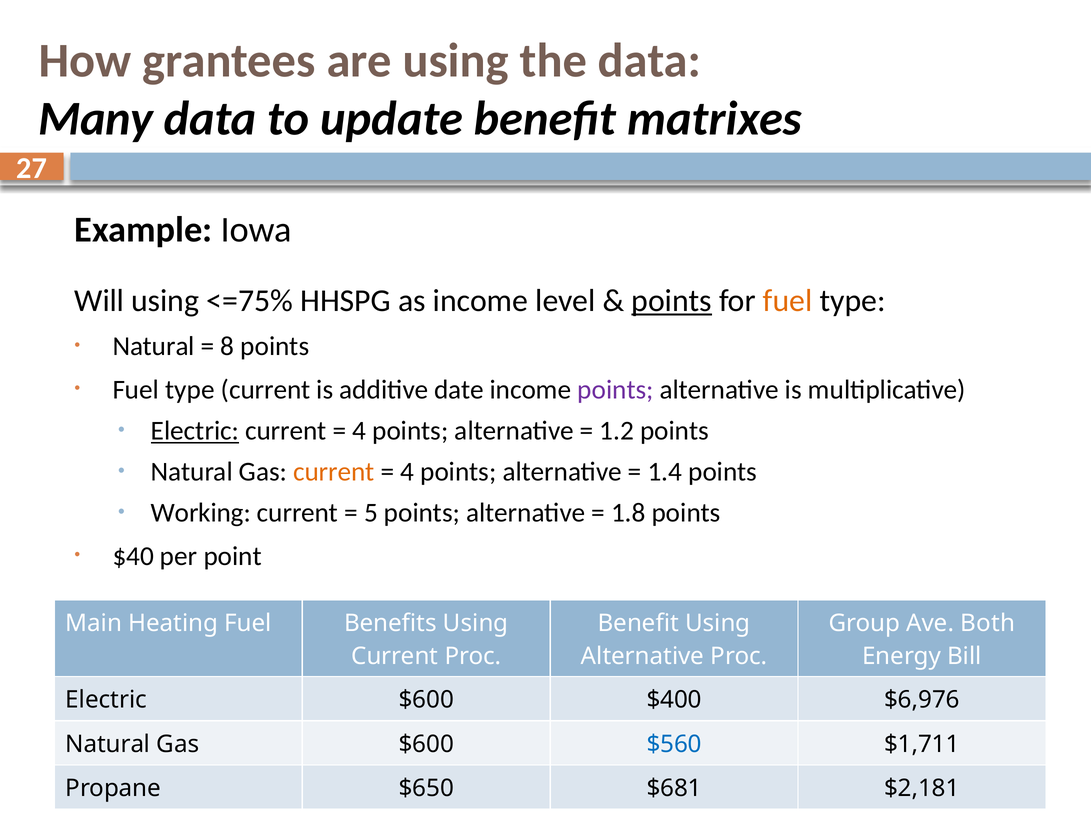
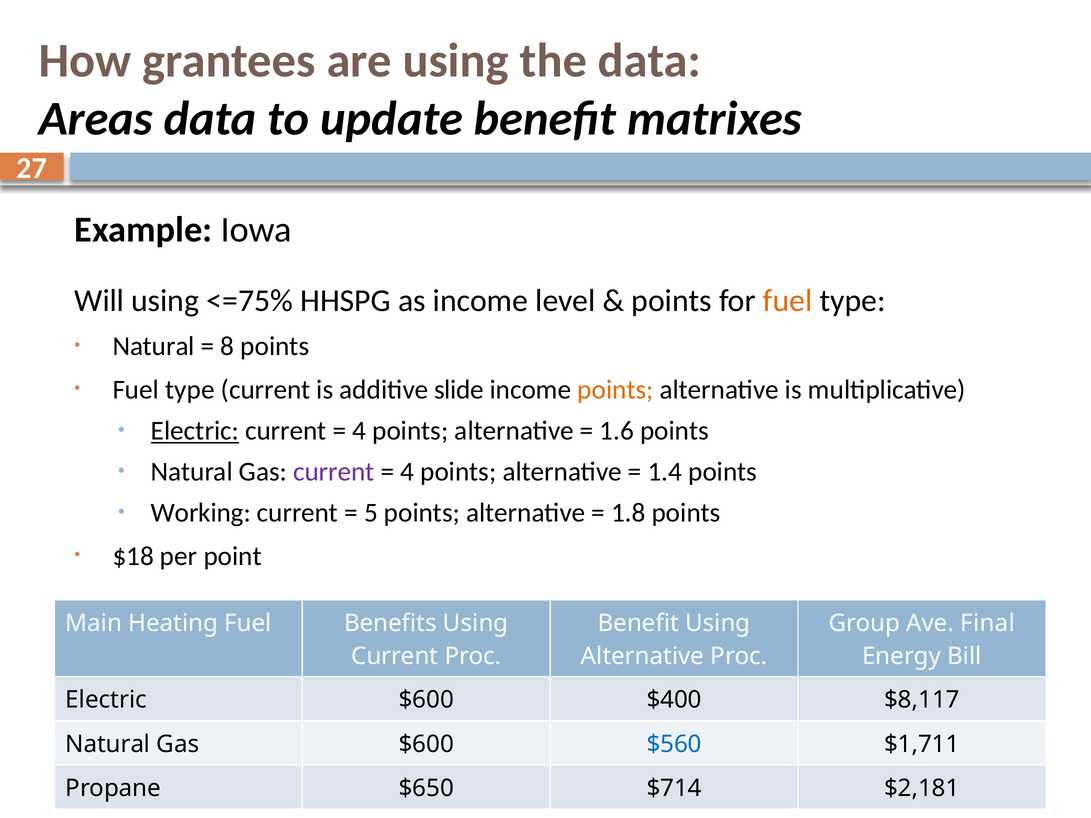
Many: Many -> Areas (96, 119)
points underline: present -> none (672, 301)
date: date -> slide (459, 390)
points colour: purple -> orange (615, 390)
1.2: 1.2 -> 1.6 (617, 431)
current colour: orange -> purple (334, 472)
$40: $40 -> $18 (133, 556)
Both: Both -> Final (988, 623)
$6,976: $6,976 -> $8,117 (922, 700)
$681: $681 -> $714 (674, 789)
